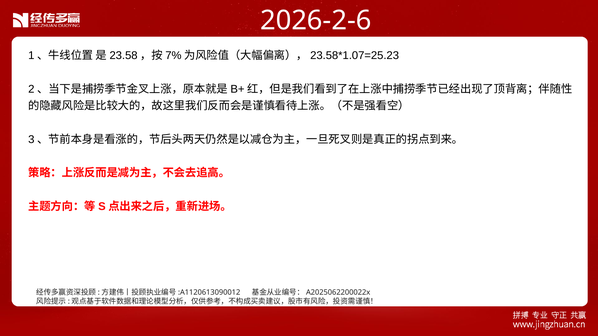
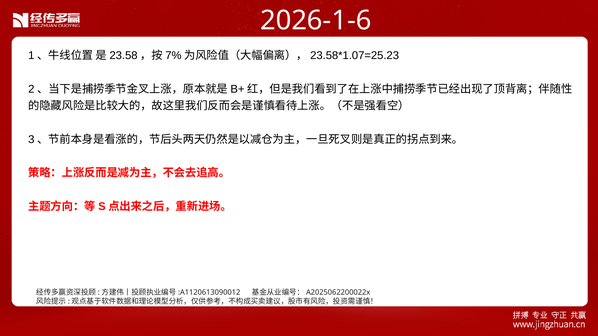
2026-2-6: 2026-2-6 -> 2026-1-6 (316, 21)
